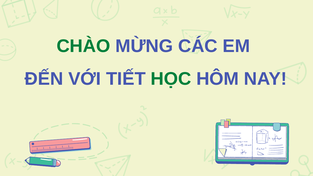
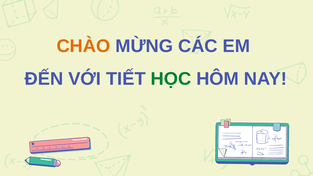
CHÀO colour: green -> orange (83, 46)
